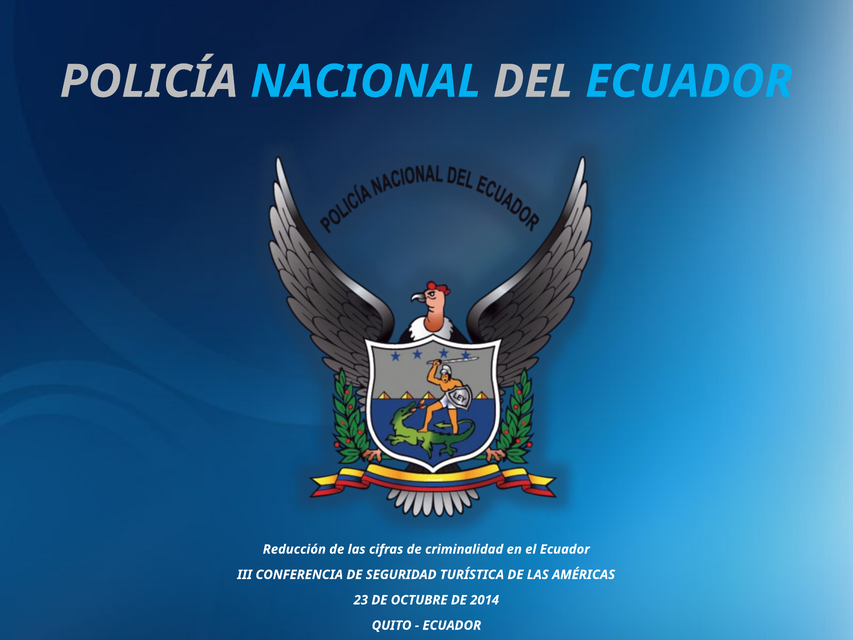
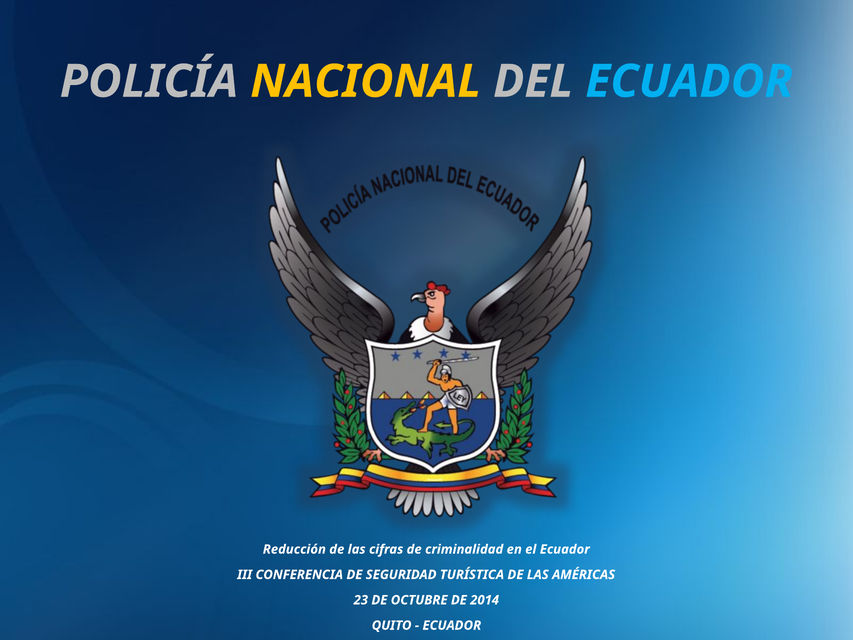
NACIONAL colour: light blue -> yellow (366, 82)
